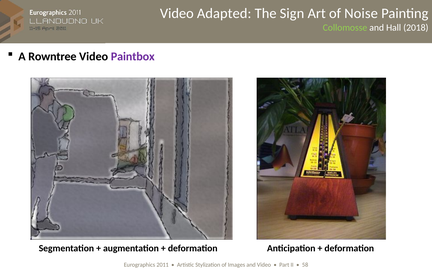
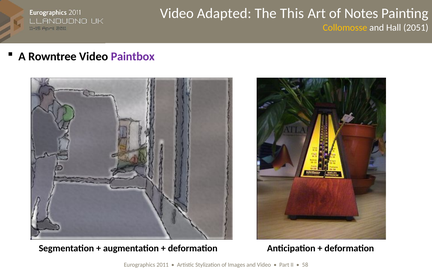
Sign: Sign -> This (292, 13)
Noise: Noise -> Notes (361, 13)
Collomosse colour: light green -> yellow (345, 28)
2018: 2018 -> 2051 (416, 28)
